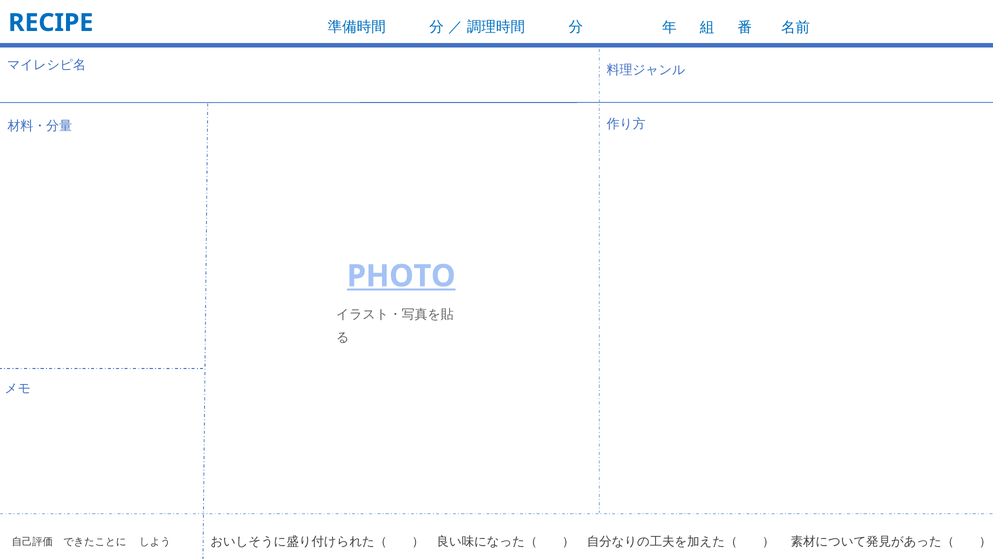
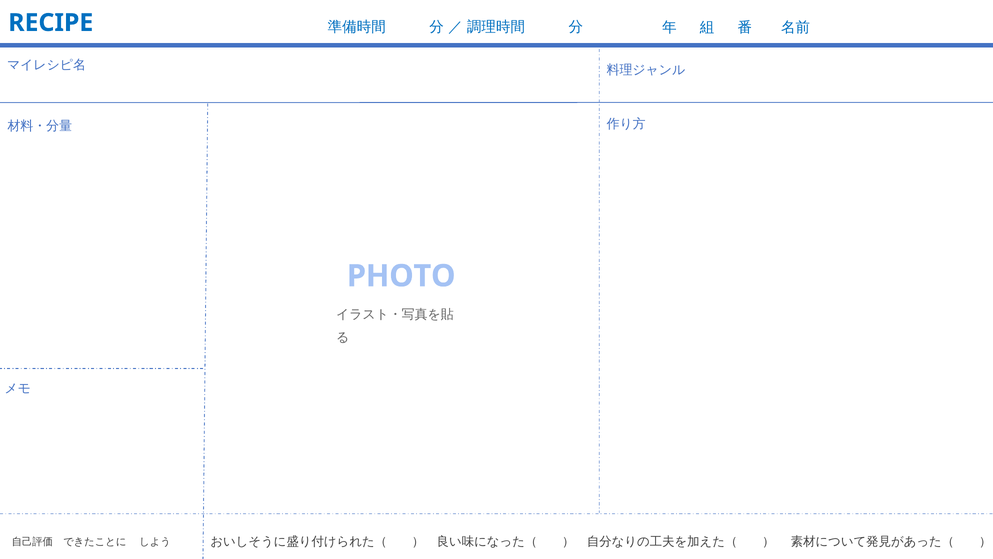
PHOTO underline: present -> none (401, 276)
